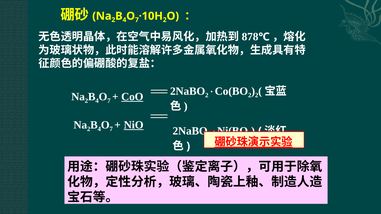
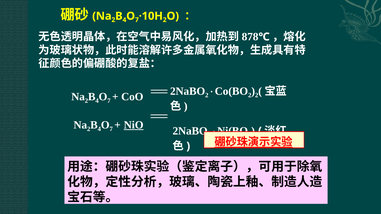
CoO underline: present -> none (132, 97)
